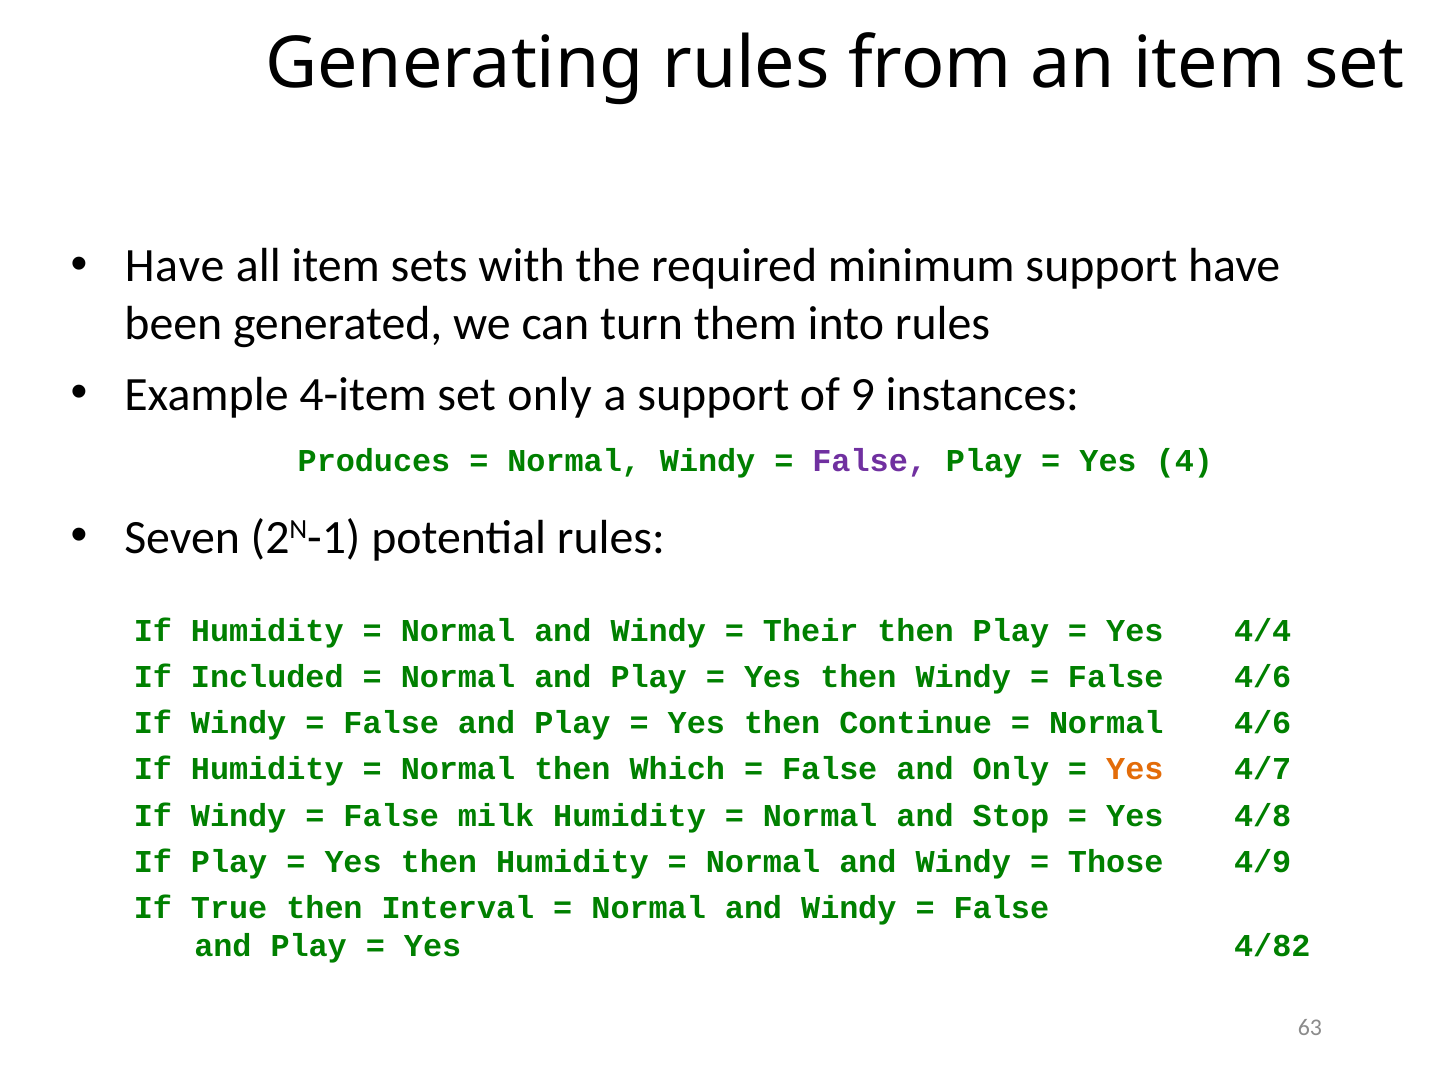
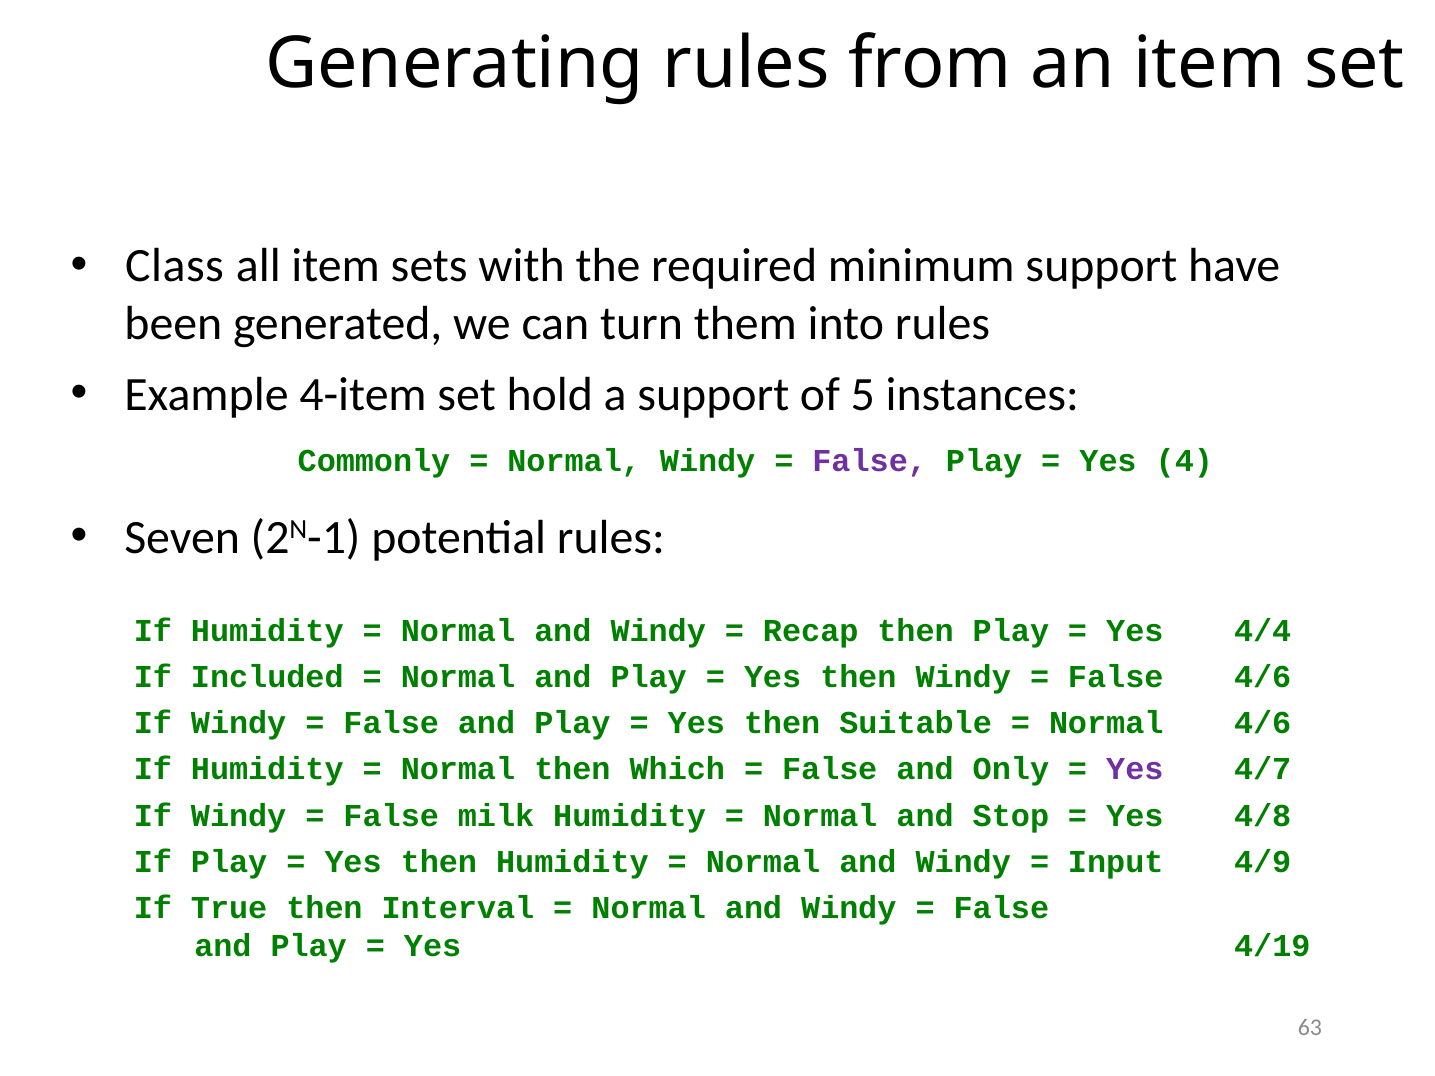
Have: Have -> Class (175, 266)
set only: only -> hold (550, 395)
9: 9 -> 5 (863, 395)
Produces: Produces -> Commonly (374, 461)
Their: Their -> Recap (811, 631)
Continue: Continue -> Suitable (916, 723)
Yes colour: orange -> purple (1135, 770)
Those: Those -> Input (1116, 862)
4/82: 4/82 -> 4/19 (1272, 946)
